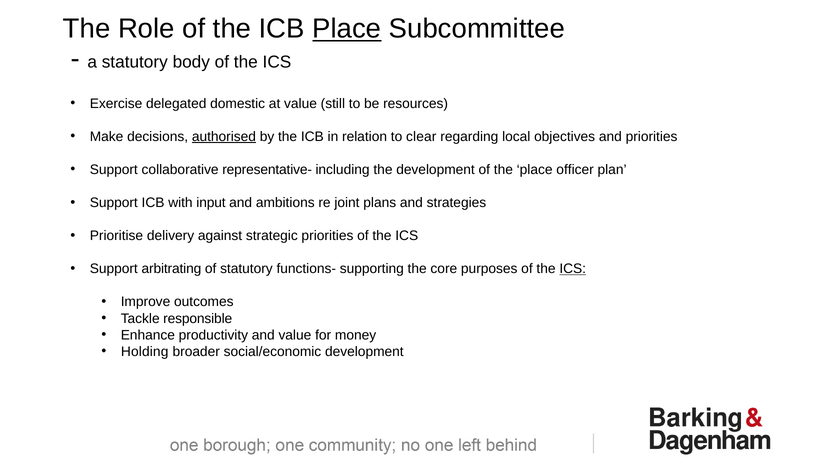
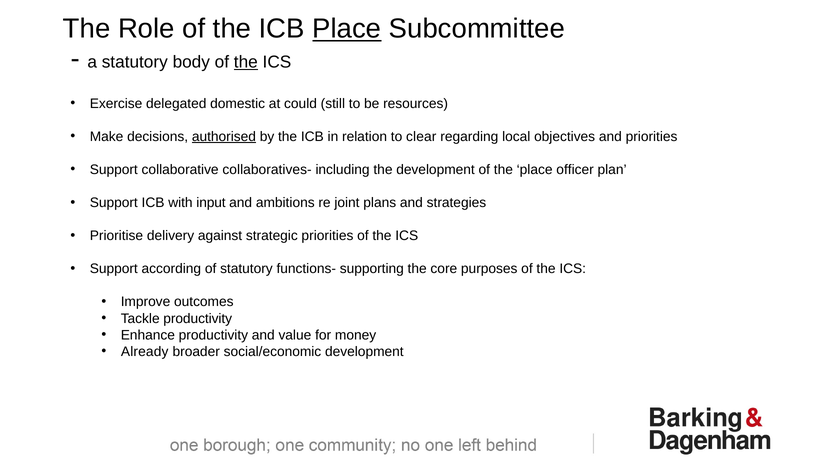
the underline: none -> present (246, 62)
at value: value -> could (301, 104)
representative-: representative- -> collaboratives- (267, 170)
arbitrating: arbitrating -> according (171, 269)
ICS underline: present -> none (573, 269)
Tackle responsible: responsible -> productivity (198, 318)
Holding: Holding -> Already (145, 351)
